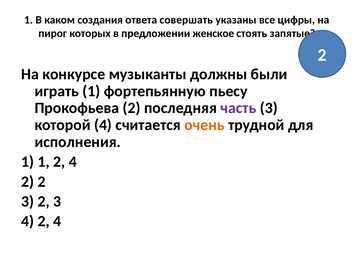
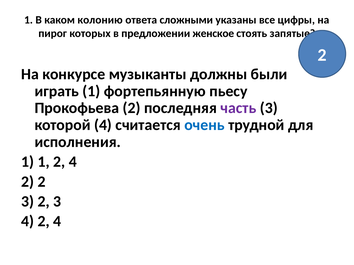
создания: создания -> колонию (100, 20)
совершать: совершать -> сложными (186, 20)
очень colour: orange -> blue (204, 125)
